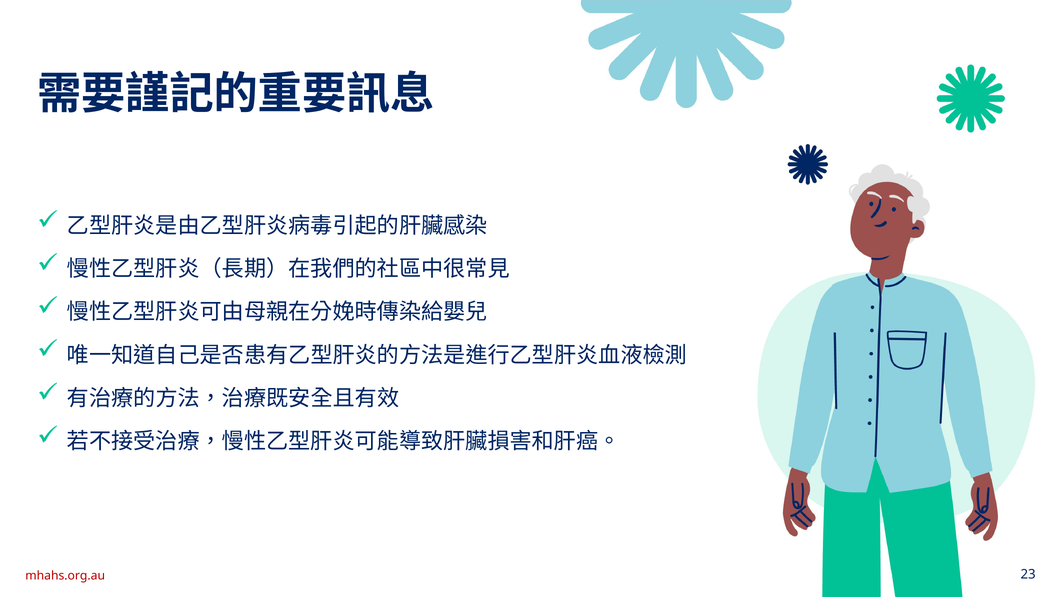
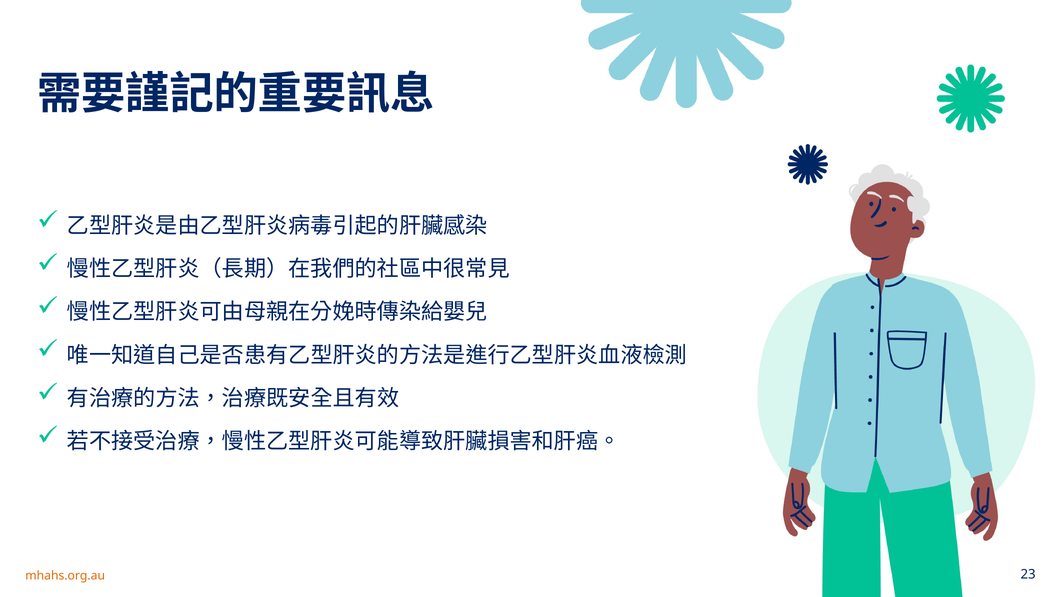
mhahs.org.au colour: red -> orange (65, 575)
